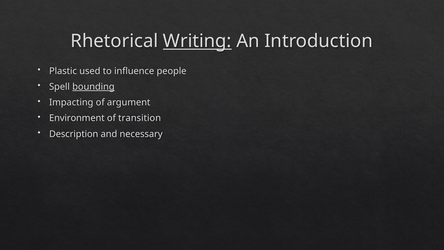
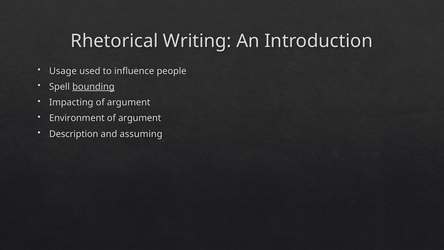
Writing underline: present -> none (197, 41)
Plastic: Plastic -> Usage (63, 71)
transition: transition -> argument (140, 118)
necessary: necessary -> assuming (141, 134)
